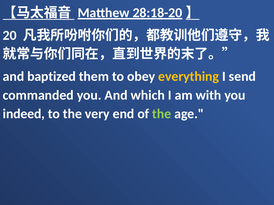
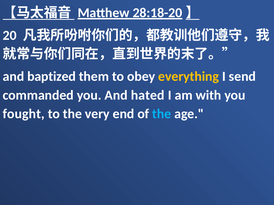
which: which -> hated (148, 95)
indeed: indeed -> fought (24, 114)
the colour: light green -> light blue (162, 114)
